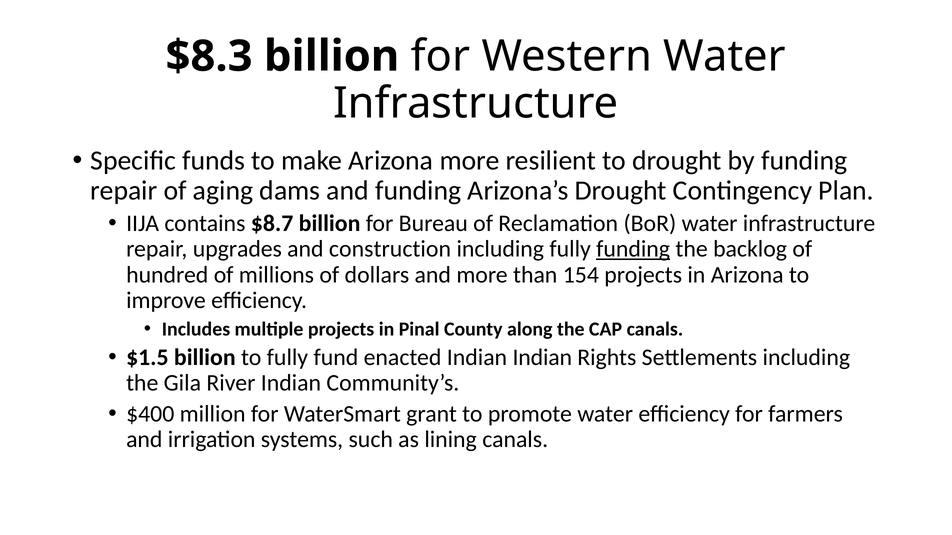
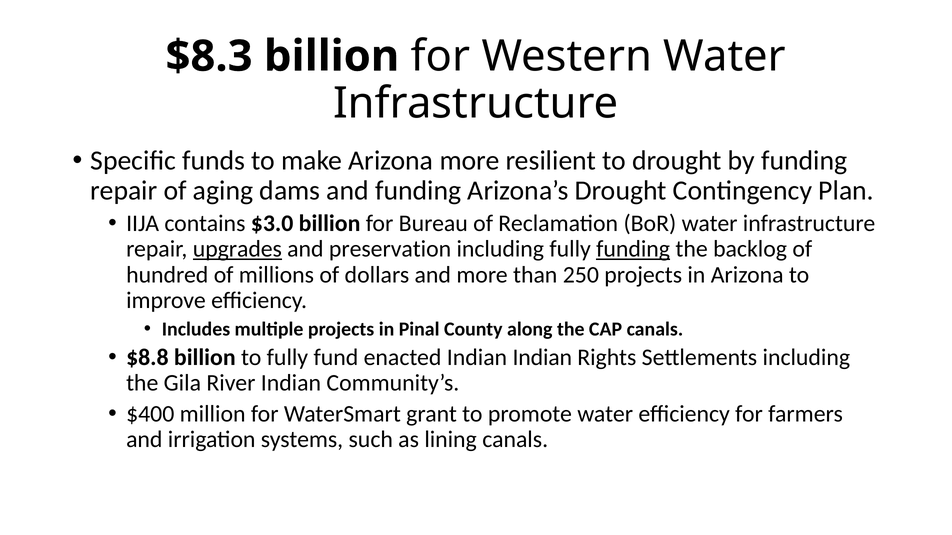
$8.7: $8.7 -> $3.0 (272, 224)
upgrades underline: none -> present (237, 249)
construction: construction -> preservation (390, 249)
154: 154 -> 250 (581, 275)
$1.5: $1.5 -> $8.8 (147, 358)
